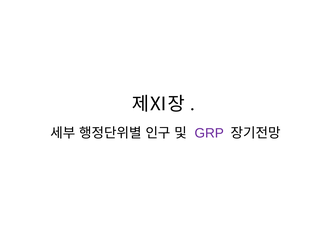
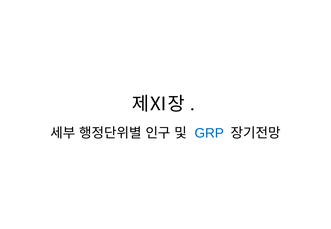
GRP colour: purple -> blue (209, 133)
